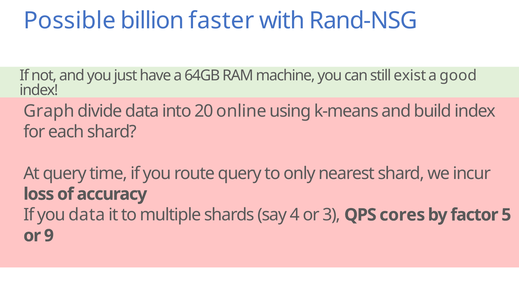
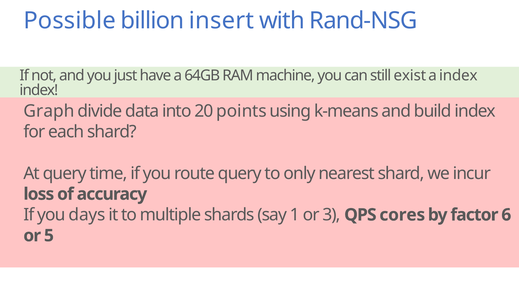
faster: faster -> insert (221, 21)
a good: good -> index (458, 75)
20 online: online -> points (242, 111)
you data: data -> days (87, 215)
4: 4 -> 1 (295, 215)
5: 5 -> 6 (506, 215)
9: 9 -> 5 (49, 236)
